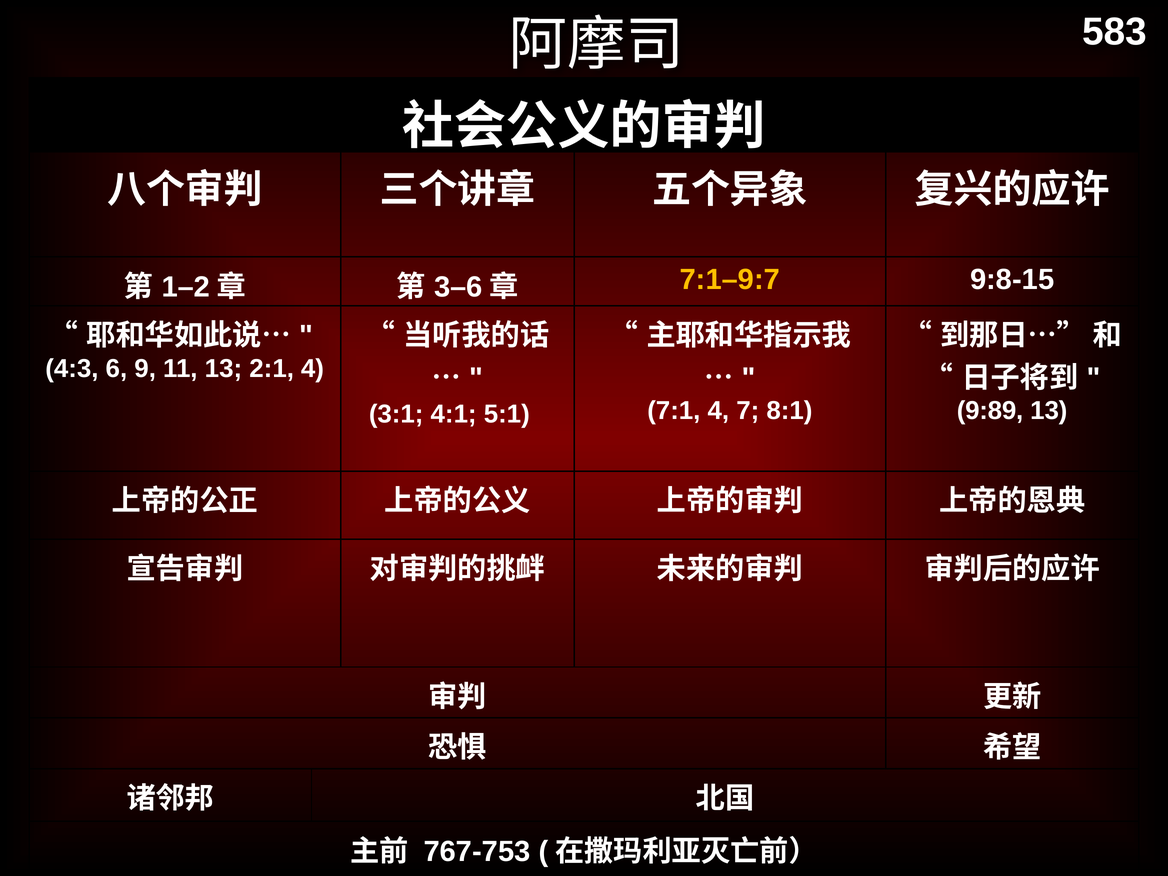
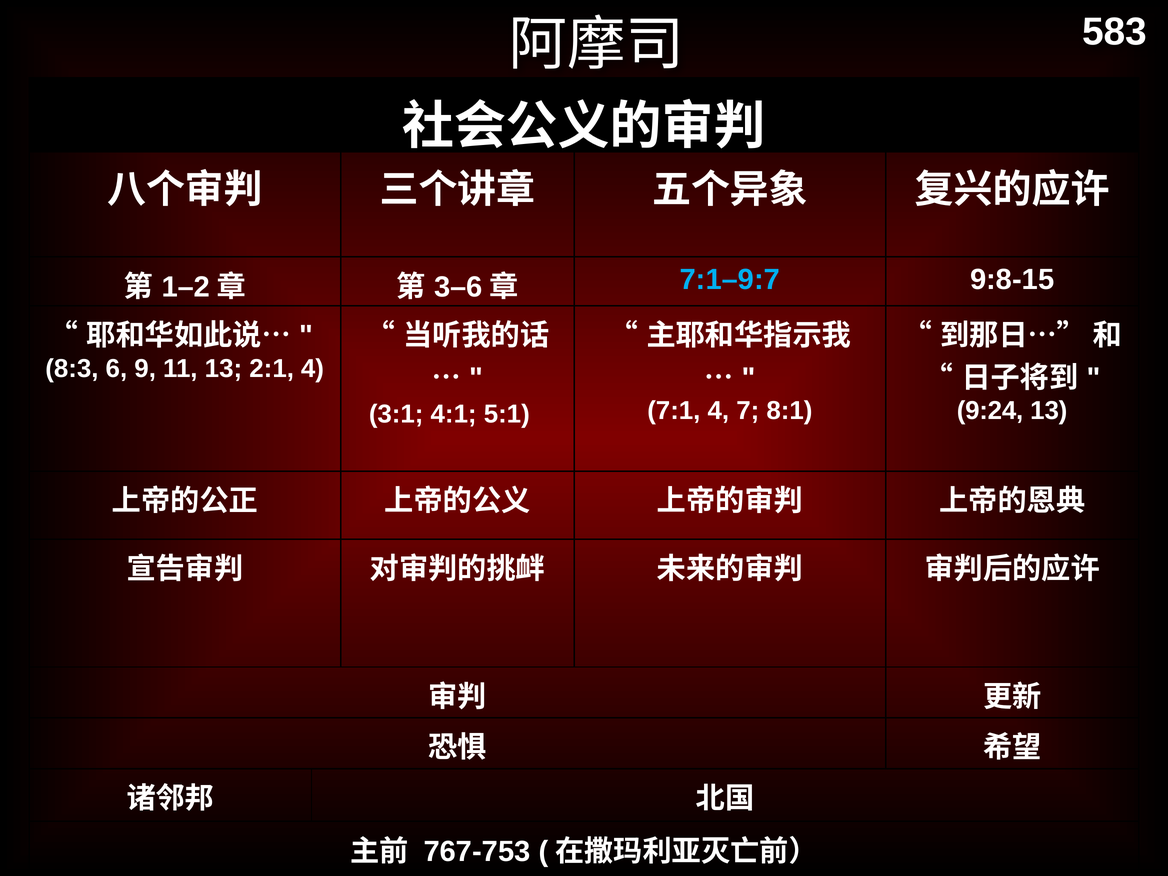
7:1–9:7 colour: yellow -> light blue (730, 280)
4:3: 4:3 -> 8:3 (72, 369)
9:89: 9:89 -> 9:24 (990, 411)
